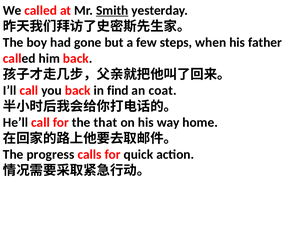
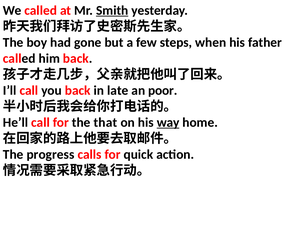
find: find -> late (118, 91)
coat: coat -> poor (163, 91)
way underline: none -> present (168, 123)
